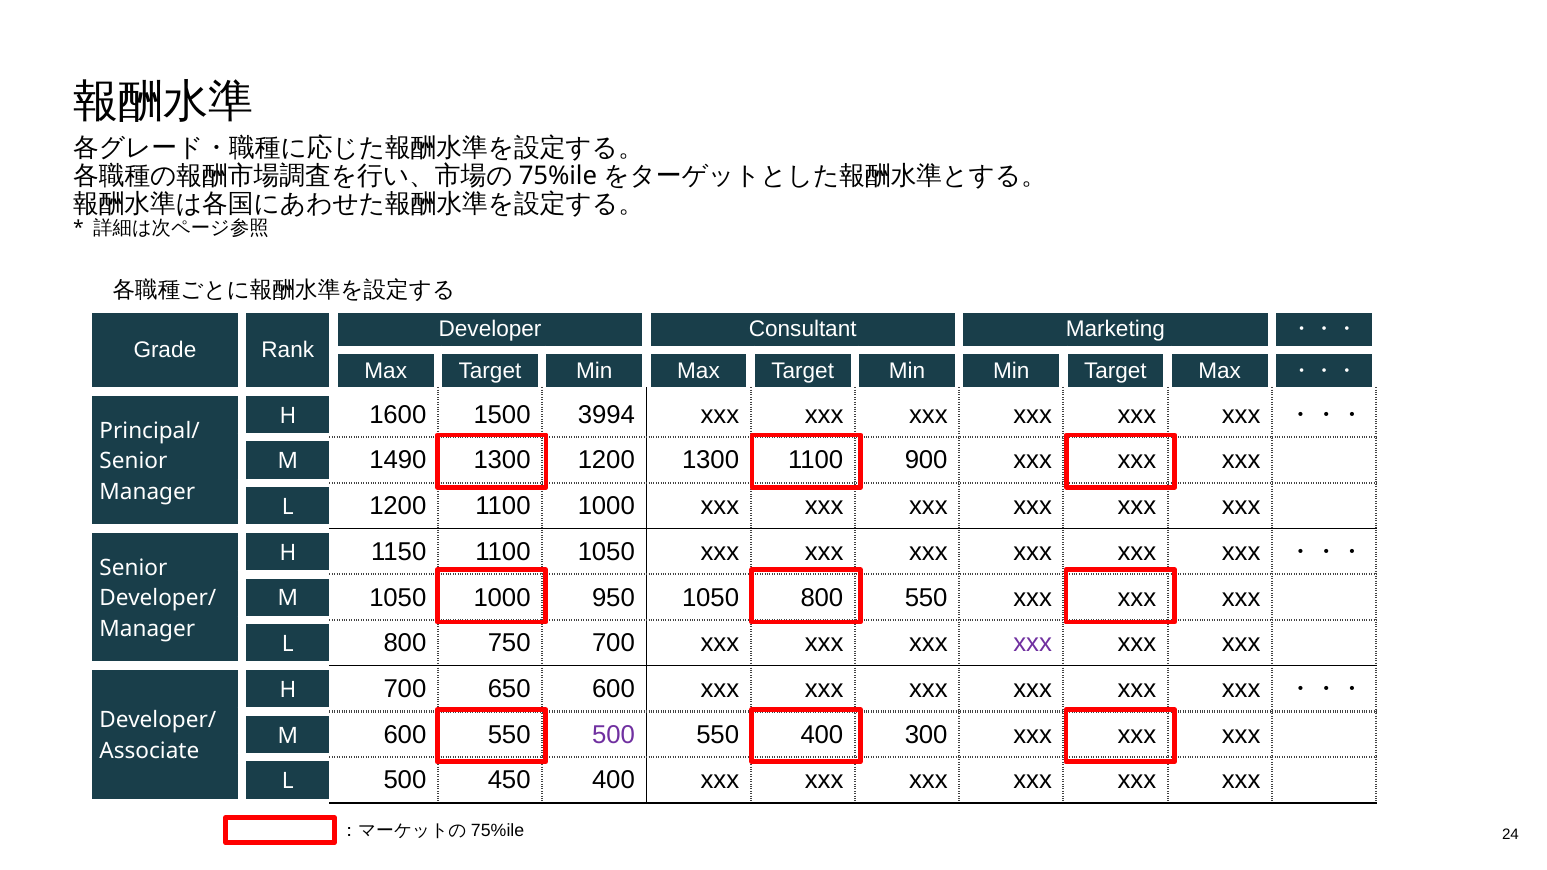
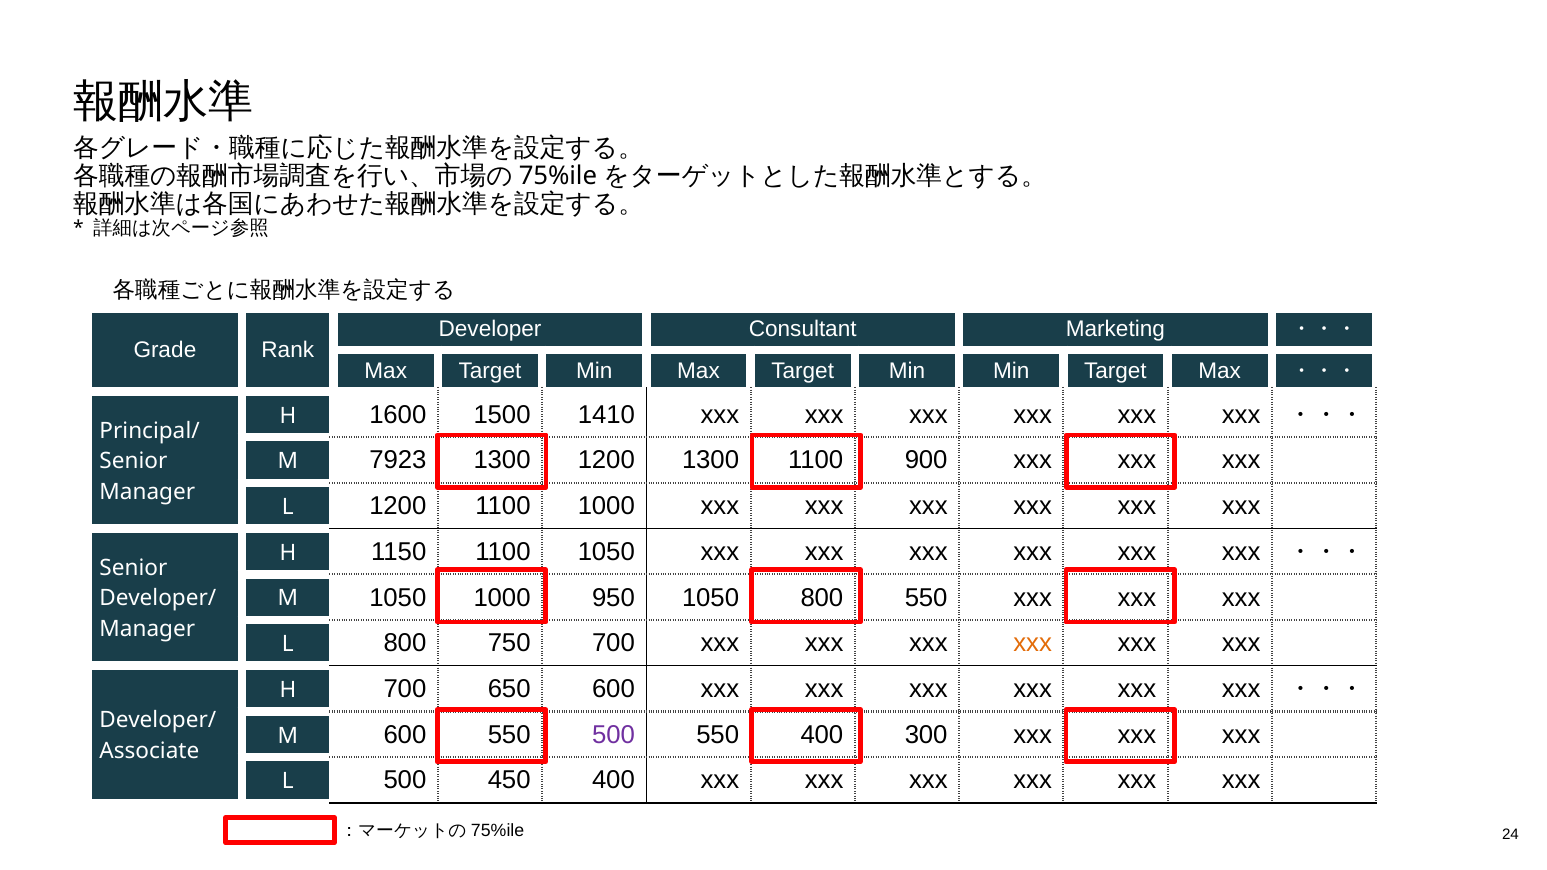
3994: 3994 -> 1410 (606, 415)
1490: 1490 -> 7923 (398, 461)
xxx colour: purple -> orange (1033, 643)
